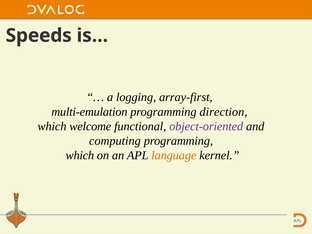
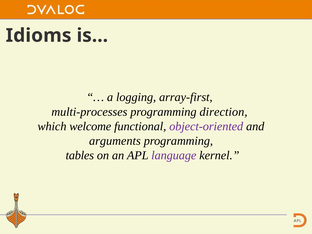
Speeds: Speeds -> Idioms (39, 35)
multi-emulation: multi-emulation -> multi-processes (89, 112)
computing: computing -> arguments (115, 141)
which: which -> tables (80, 155)
language colour: orange -> purple (174, 155)
